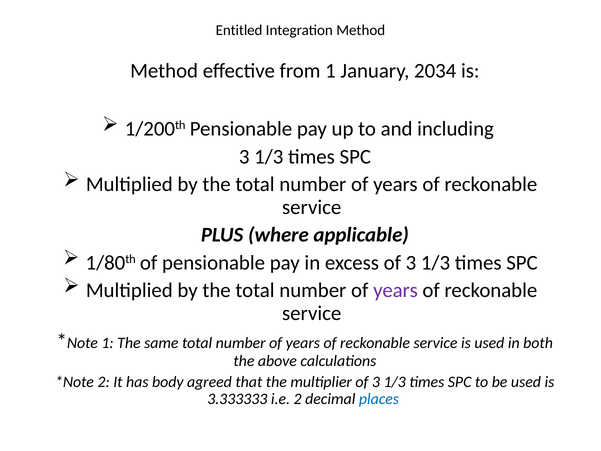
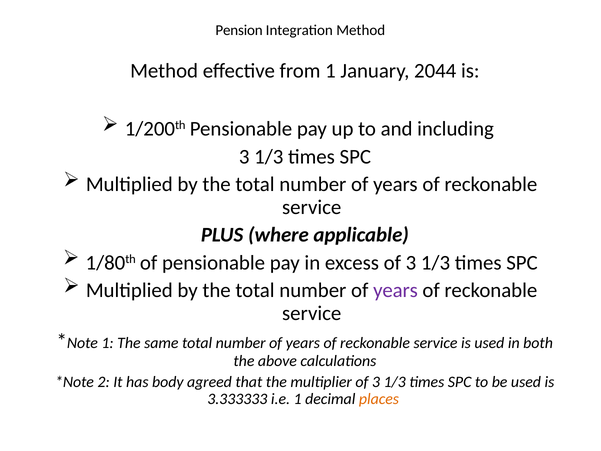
Entitled: Entitled -> Pension (239, 30)
2034: 2034 -> 2044 (435, 71)
i.e 2: 2 -> 1 (298, 399)
places colour: blue -> orange (379, 399)
